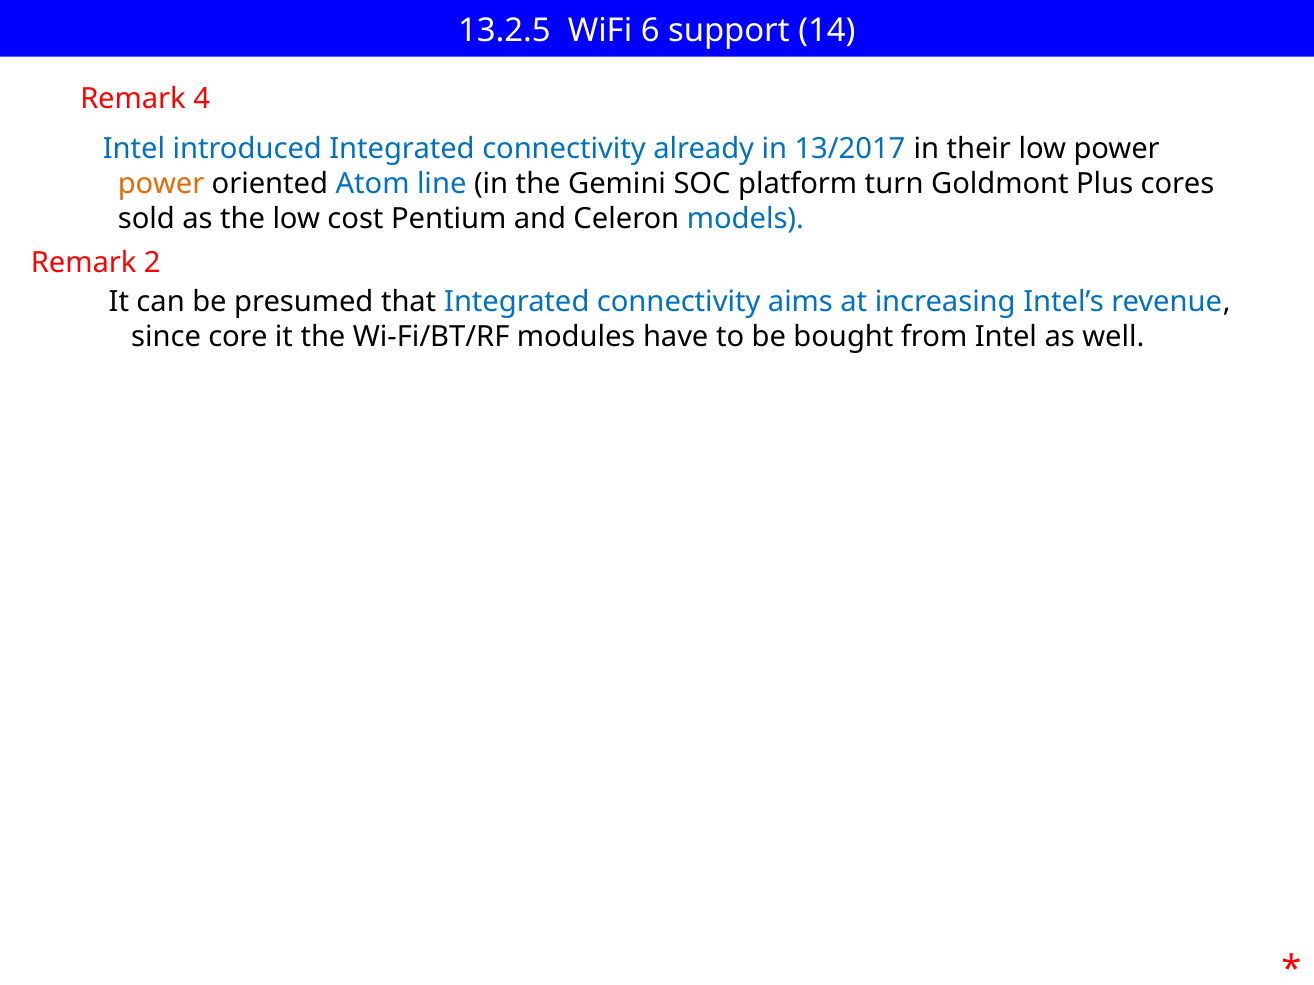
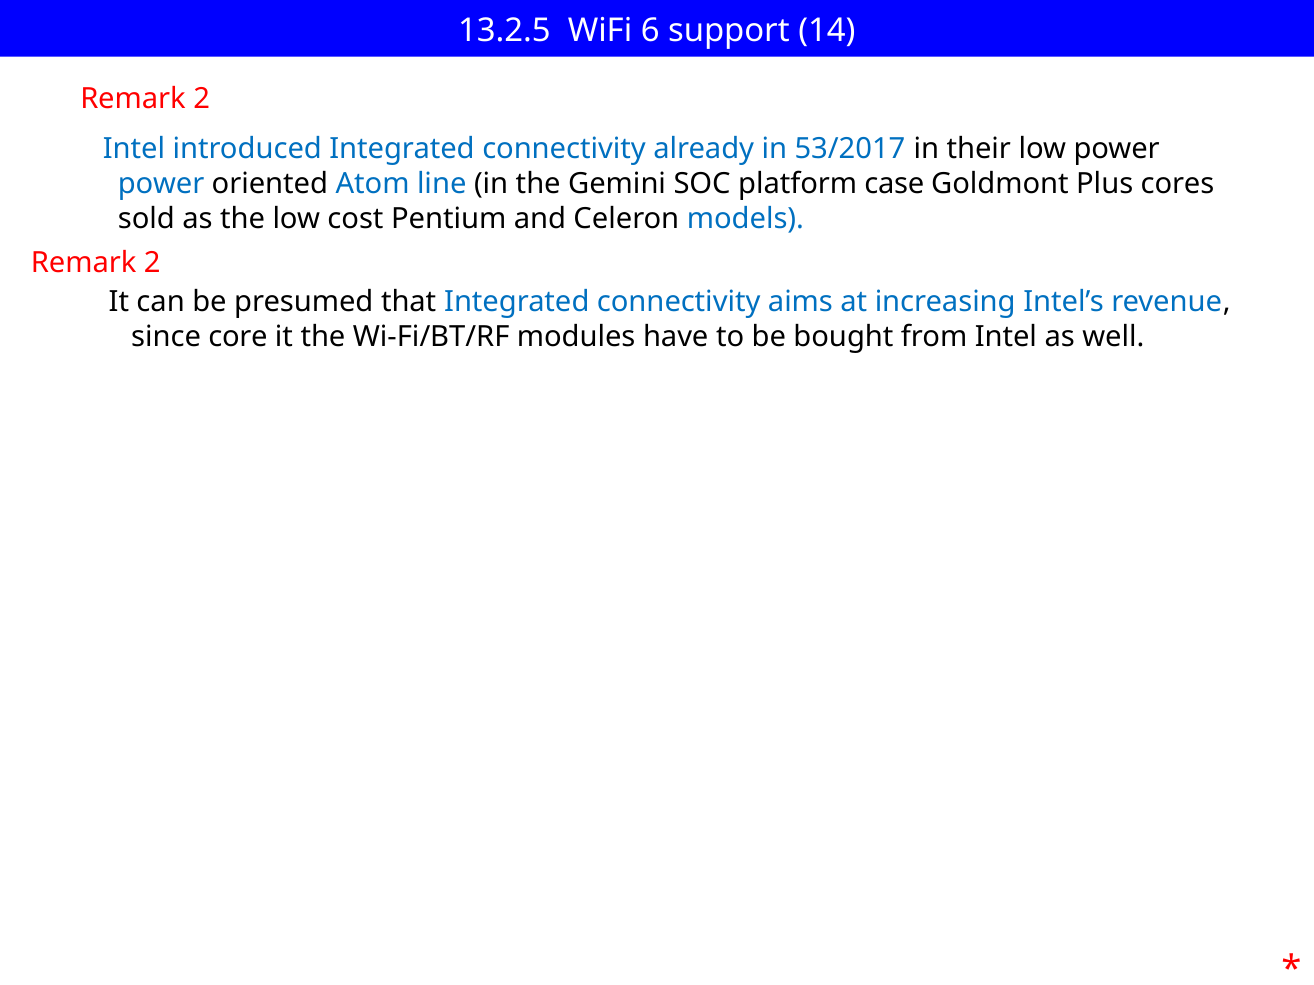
4: 4 -> 2 (202, 99)
13/2017: 13/2017 -> 53/2017 (850, 148)
power colour: orange -> blue (161, 183)
turn: turn -> case (894, 183)
